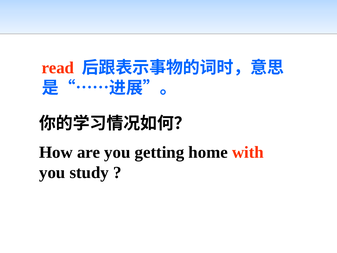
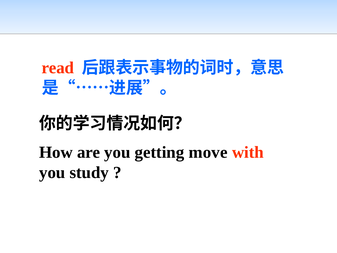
home: home -> move (208, 152)
